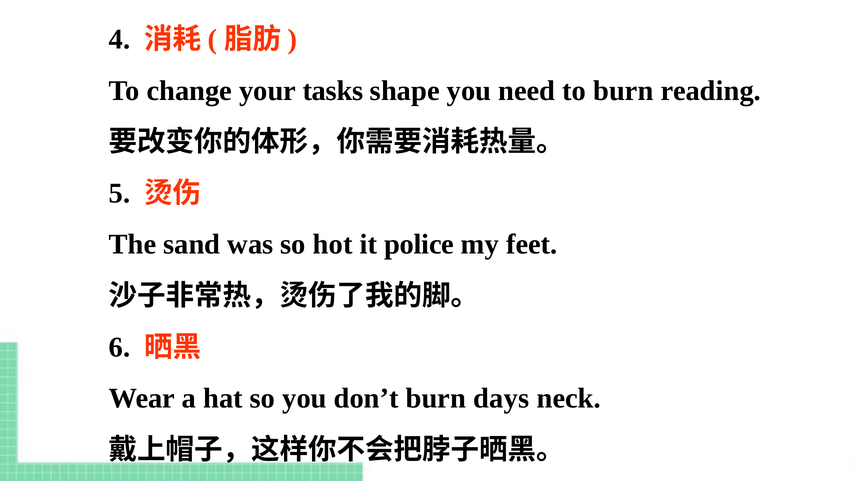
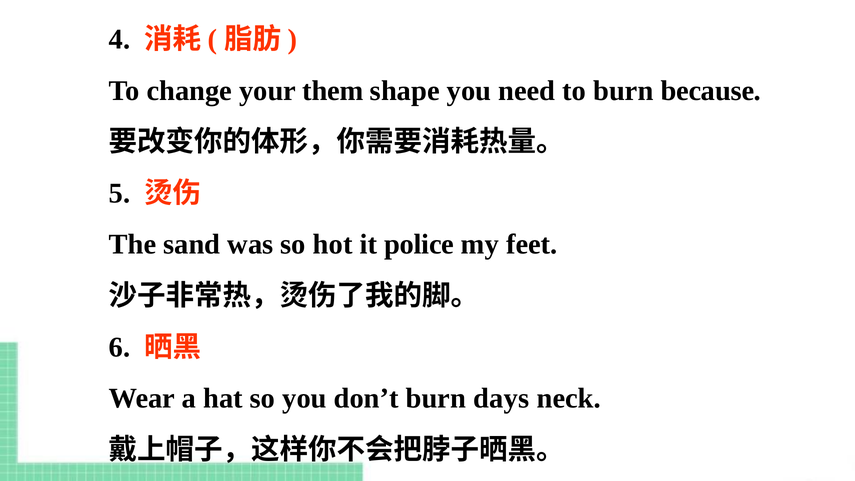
tasks: tasks -> them (333, 91)
reading: reading -> because (711, 91)
